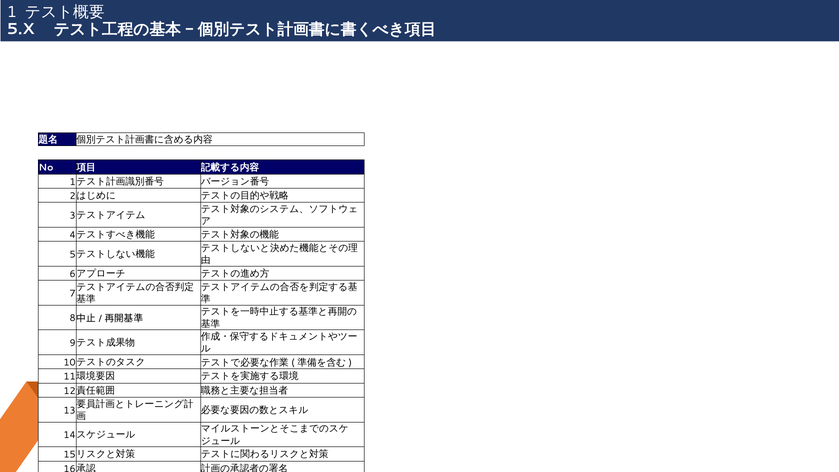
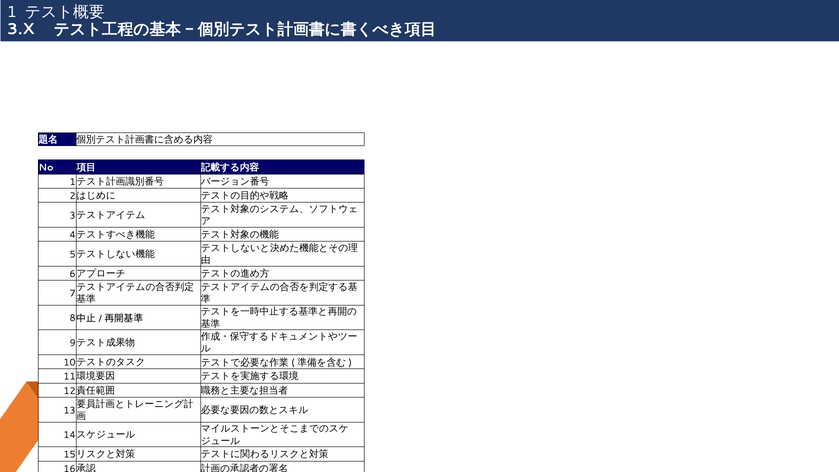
5.X: 5.X -> 3.X (20, 29)
